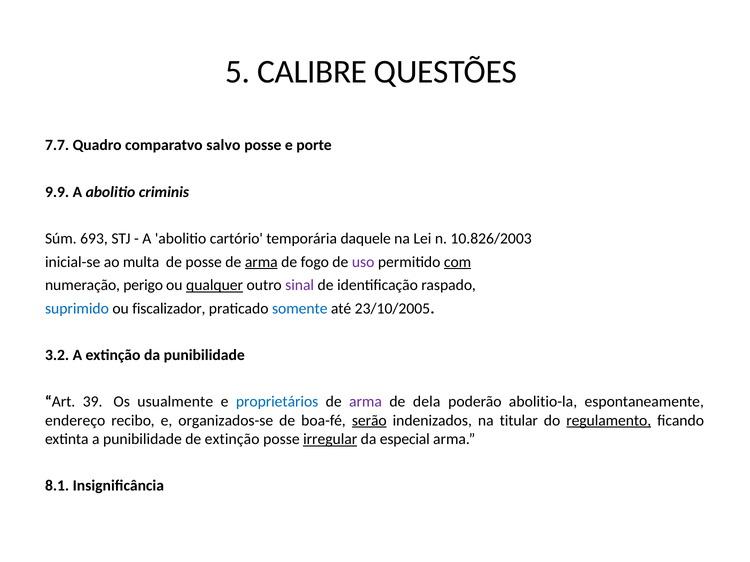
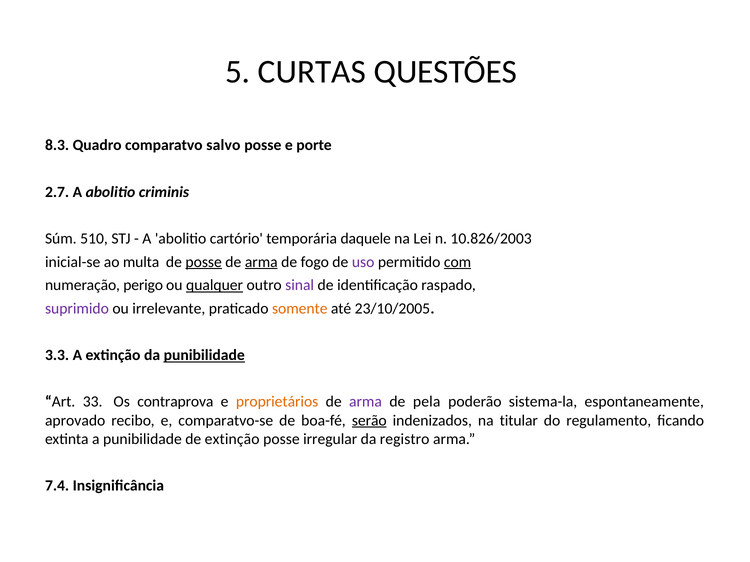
CALIBRE: CALIBRE -> CURTAS (312, 72)
7.7: 7.7 -> 8.3 (57, 145)
9.9: 9.9 -> 2.7 (57, 192)
693: 693 -> 510 (94, 239)
posse underline: none -> present (204, 262)
suprimido colour: blue -> purple (77, 309)
fiscalizador: fiscalizador -> irrelevante (169, 309)
somente colour: blue -> orange (300, 309)
3.2: 3.2 -> 3.3 (57, 355)
punibilidade underline: none -> present (204, 355)
39: 39 -> 33 (93, 402)
usualmente: usualmente -> contraprova (175, 402)
proprietários colour: blue -> orange (277, 402)
dela: dela -> pela (427, 402)
abolitio-la: abolitio-la -> sistema-la (543, 402)
endereço: endereço -> aprovado (75, 421)
organizados-se: organizados-se -> comparatvo-se (226, 421)
regulamento underline: present -> none (609, 421)
irregular underline: present -> none (330, 440)
especial: especial -> registro (405, 440)
8.1: 8.1 -> 7.4 (57, 486)
